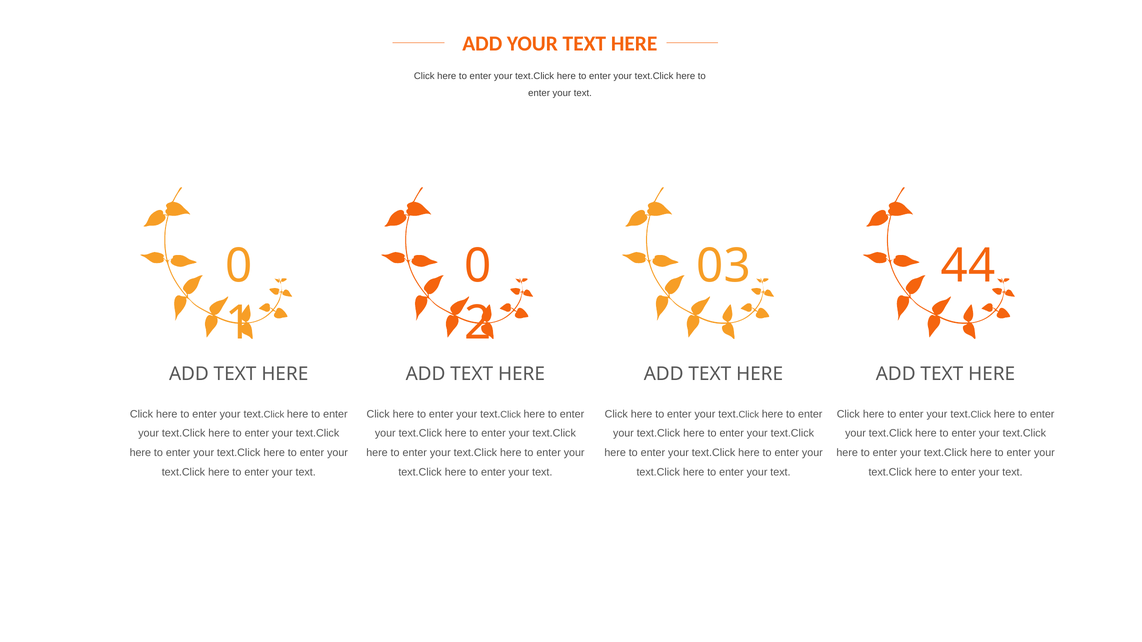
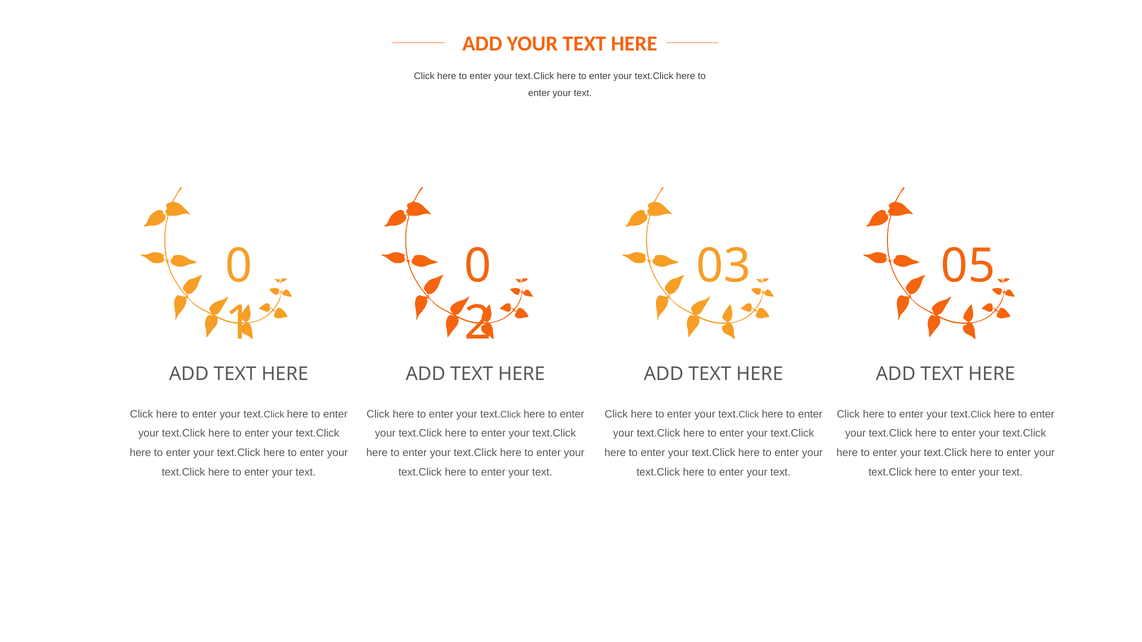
44: 44 -> 05 (968, 266)
